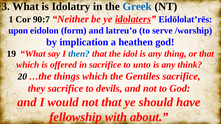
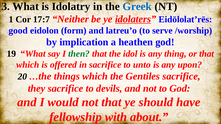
90:7: 90:7 -> 17:7 (41, 19)
upon: upon -> good (18, 31)
then colour: blue -> green (79, 54)
think: think -> upon (190, 65)
